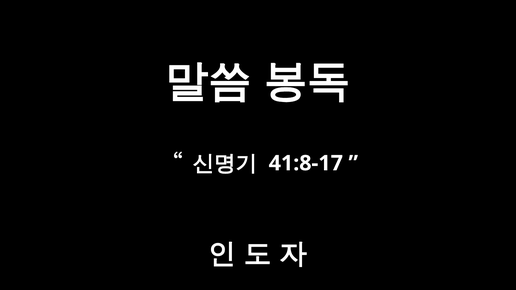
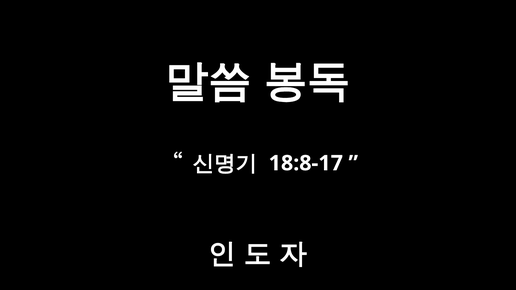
41:8-17: 41:8-17 -> 18:8-17 (306, 163)
